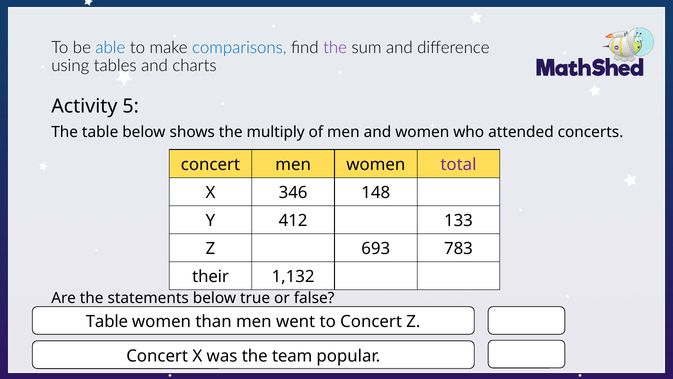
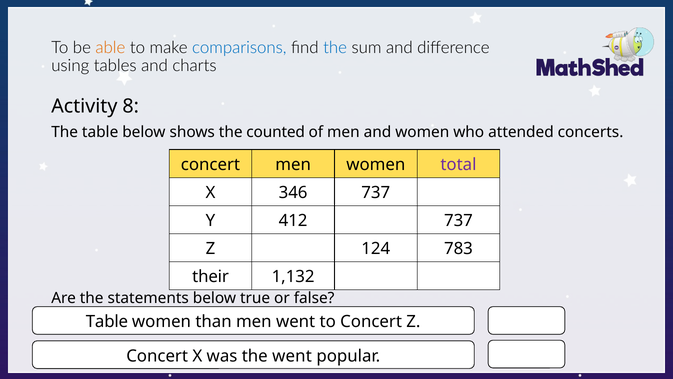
able colour: blue -> orange (110, 48)
the colour: purple -> blue (335, 48)
5: 5 -> 8 (131, 106)
multiply: multiply -> counted (276, 132)
346 148: 148 -> 737 (376, 192)
412 133: 133 -> 737 (458, 220)
693: 693 -> 124 (376, 248)
the team: team -> went (292, 356)
